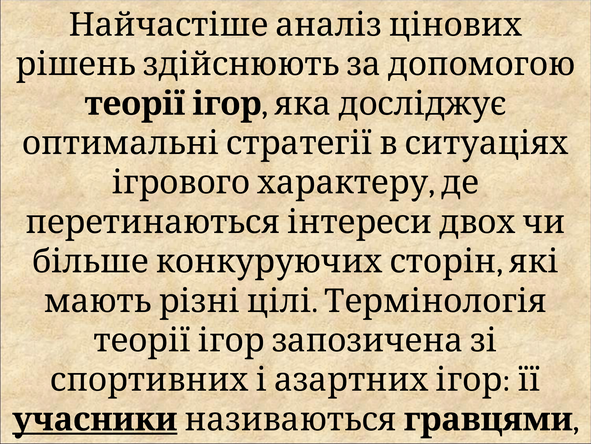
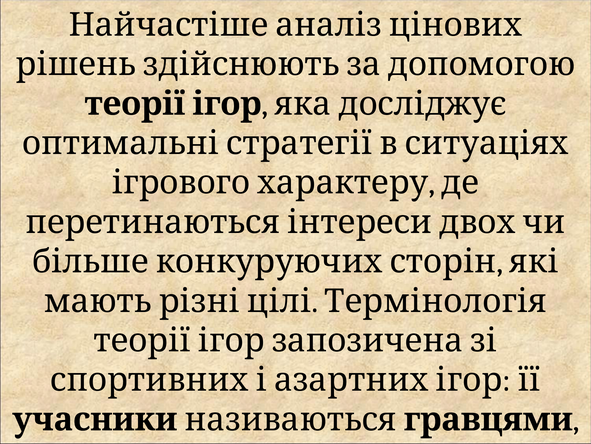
учасники underline: present -> none (95, 419)
